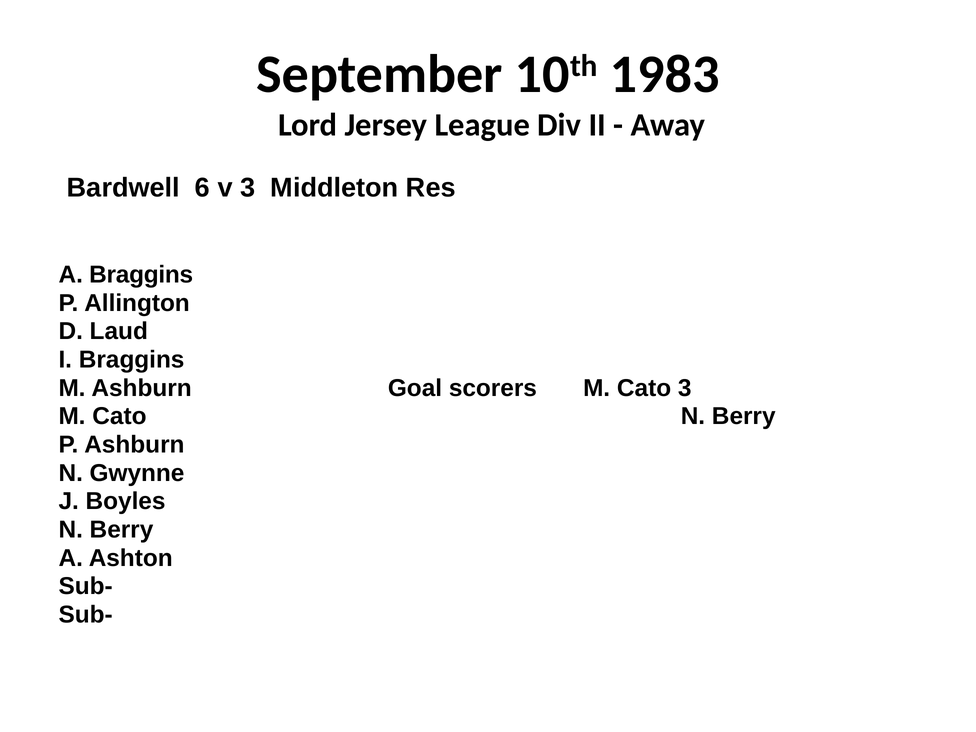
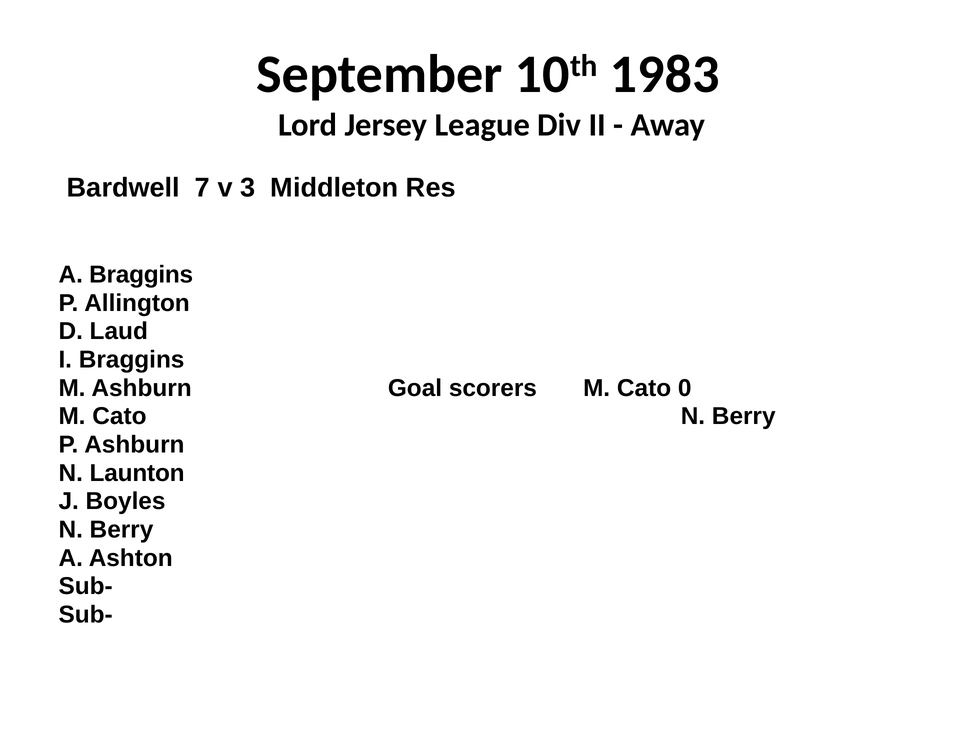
6: 6 -> 7 (202, 188)
Cato 3: 3 -> 0 (685, 388)
Gwynne: Gwynne -> Launton (137, 473)
